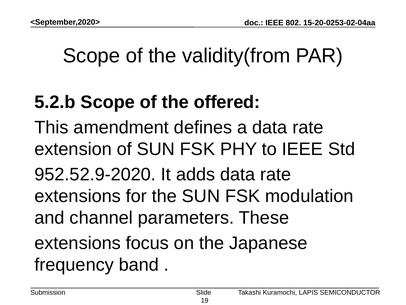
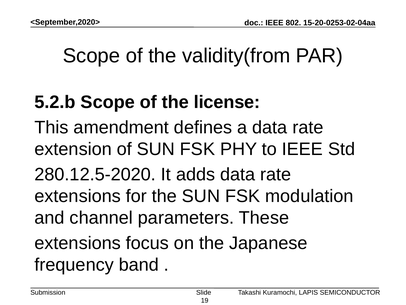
offered: offered -> license (227, 102)
952.52.9-2020: 952.52.9-2020 -> 280.12.5-2020 (95, 174)
